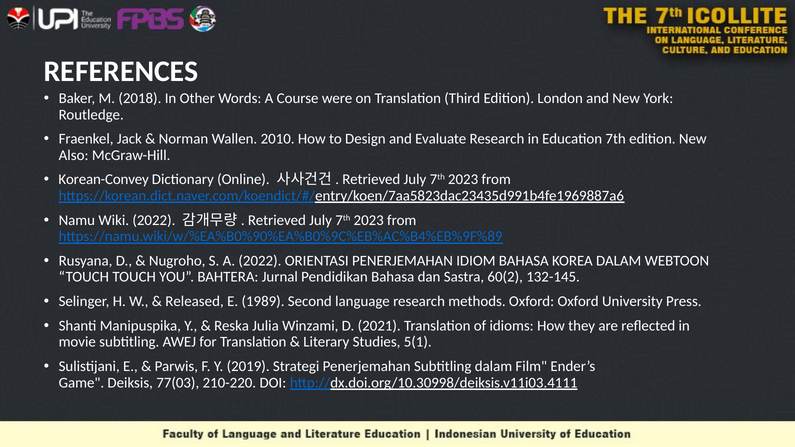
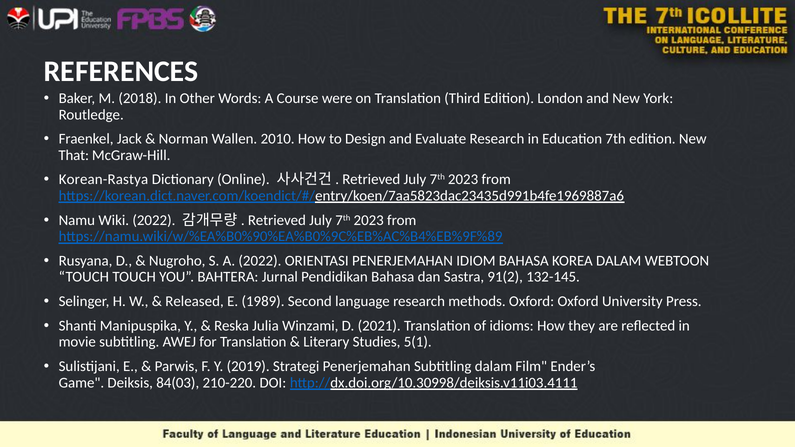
Also: Also -> That (74, 155)
Korean-Convey: Korean-Convey -> Korean-Rastya (103, 180)
60(2: 60(2 -> 91(2 (505, 277)
77(03: 77(03 -> 84(03 (178, 383)
